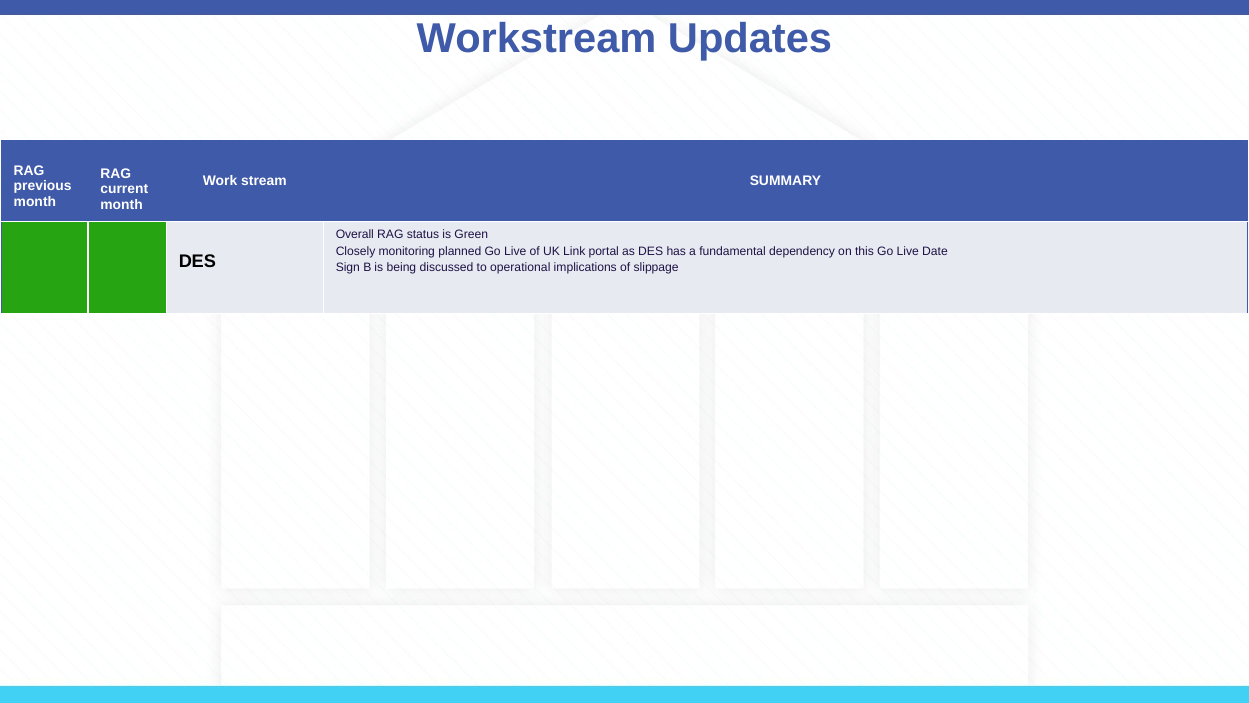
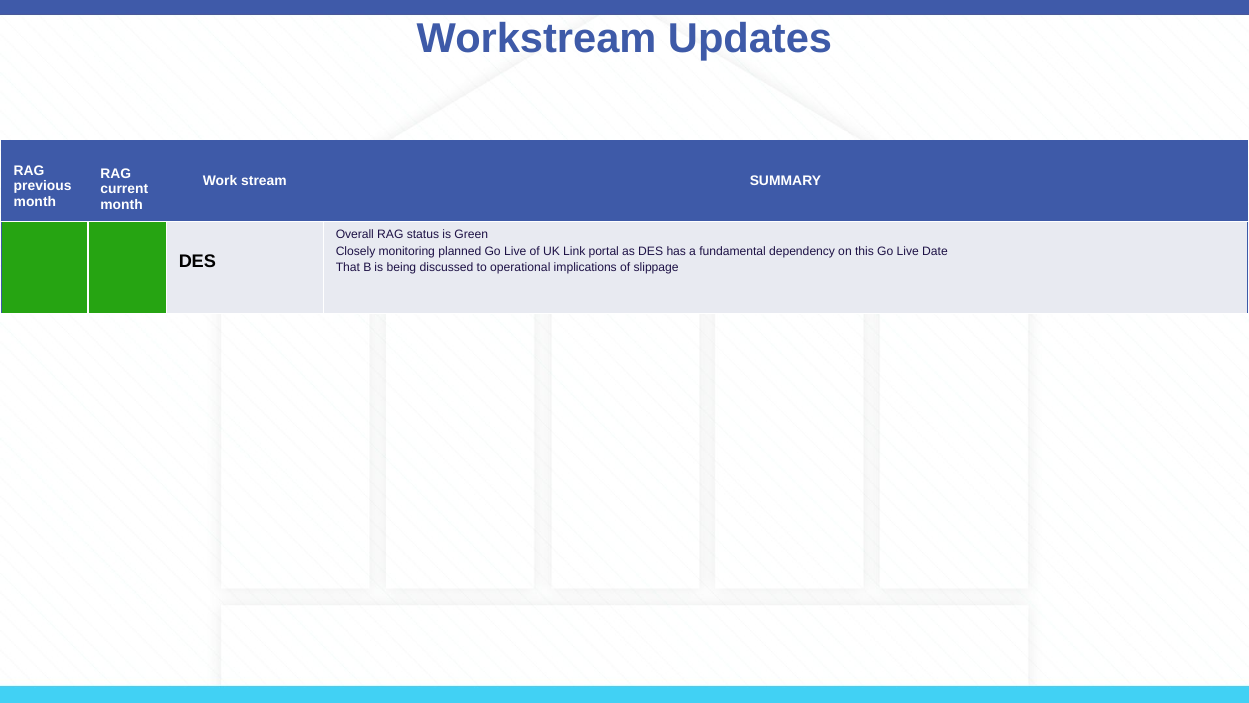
Sign: Sign -> That (348, 268)
